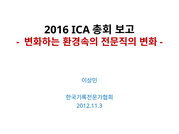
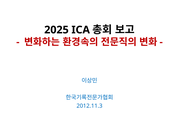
2016: 2016 -> 2025 (56, 30)
